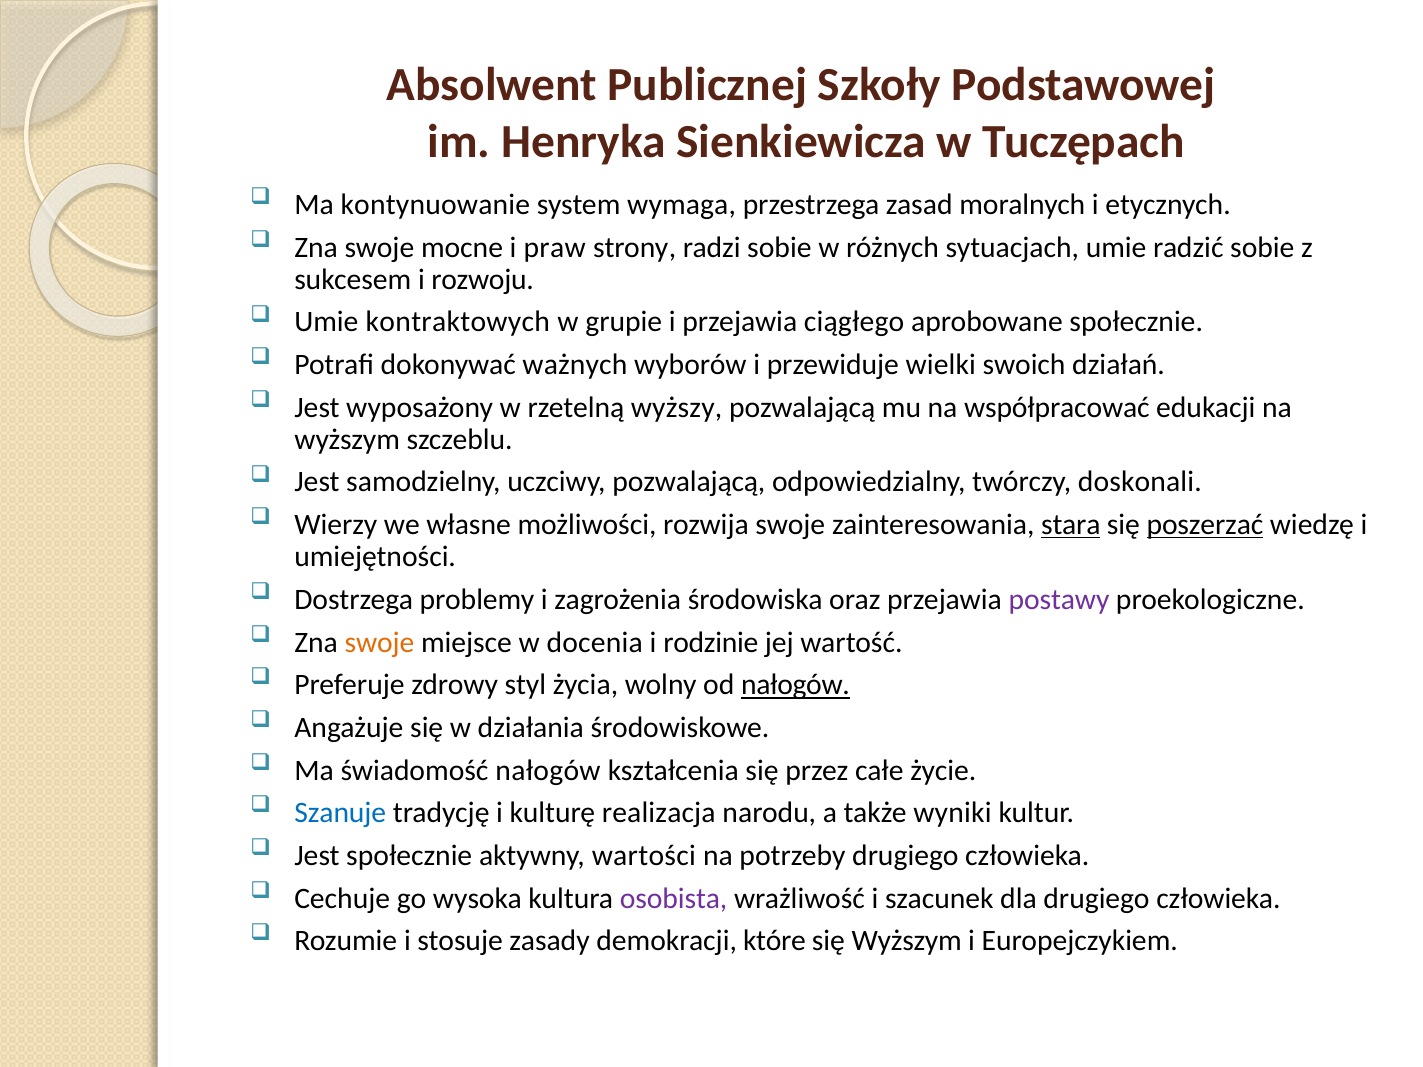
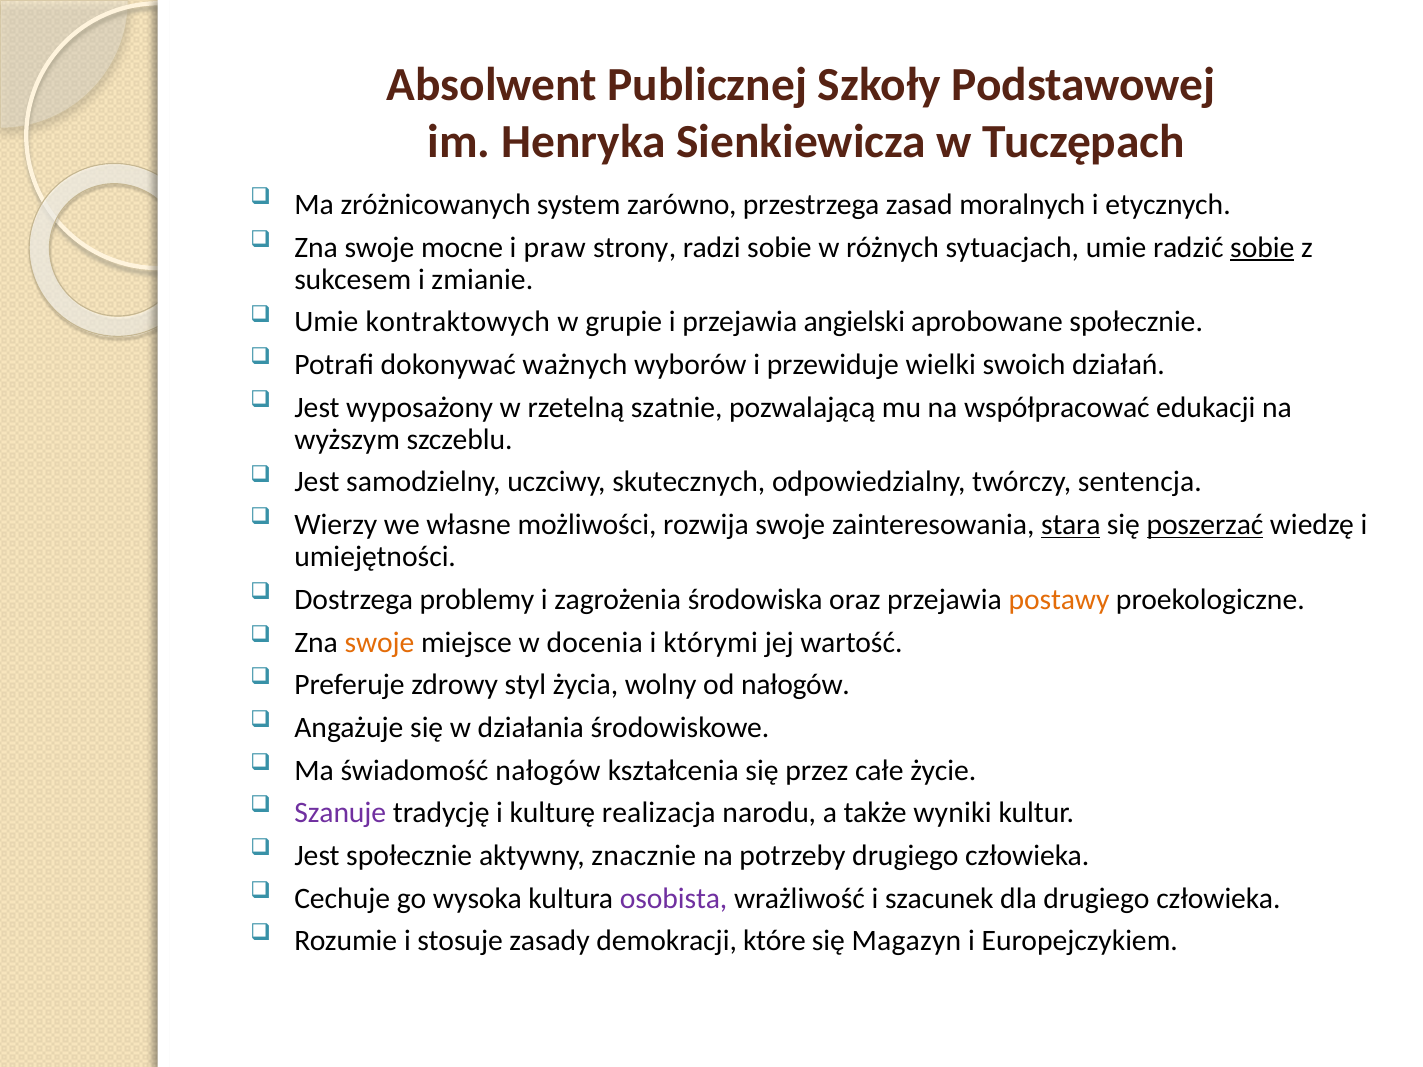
kontynuowanie: kontynuowanie -> zróżnicowanych (436, 205)
wymaga: wymaga -> zarówno (682, 205)
sobie underline: none -> present (1262, 247)
rozwoju: rozwoju -> zmianie (482, 279)
ciągłego: ciągłego -> angielski (854, 322)
wyższy: wyższy -> szatnie (677, 408)
uczciwy pozwalającą: pozwalającą -> skutecznych (689, 482)
doskonali: doskonali -> sentencja (1140, 482)
postawy colour: purple -> orange (1059, 600)
rodzinie: rodzinie -> którymi (711, 642)
nałogów underline: present -> none (795, 685)
Szanuje colour: blue -> purple (340, 813)
wartości: wartości -> znacznie (644, 856)
się Wyższym: Wyższym -> Magazyn (906, 941)
